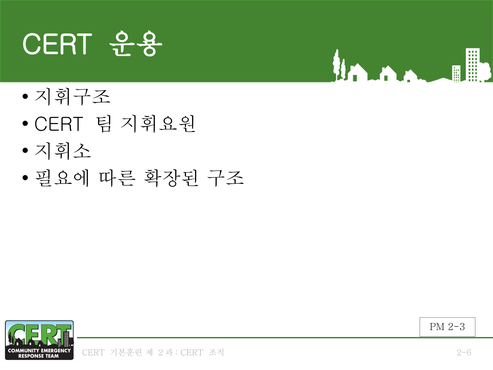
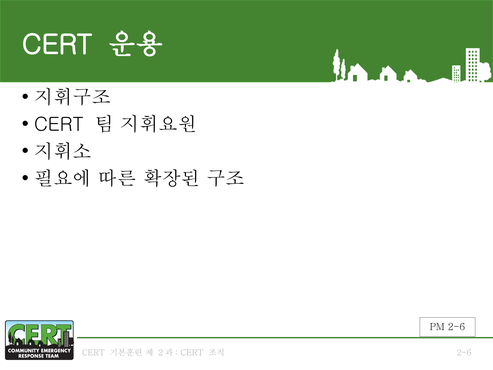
PM 2-3: 2-3 -> 2-6 (456, 327)
